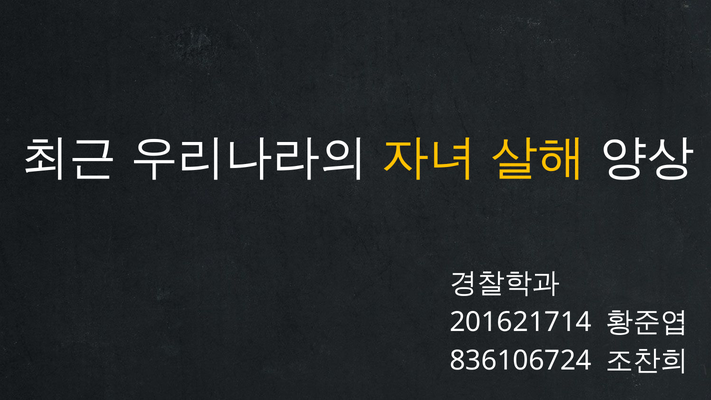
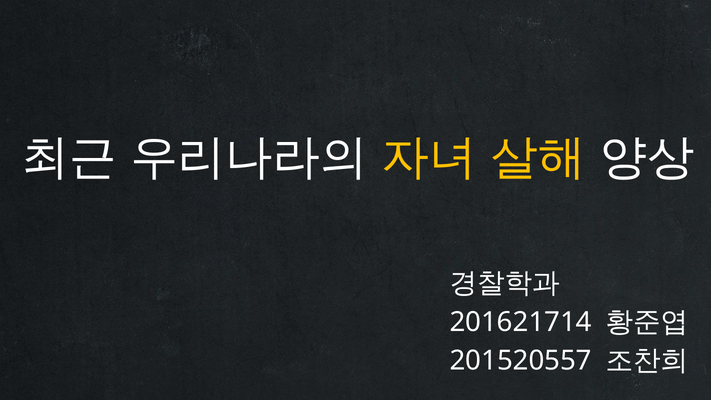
836106724: 836106724 -> 201520557 (521, 361)
